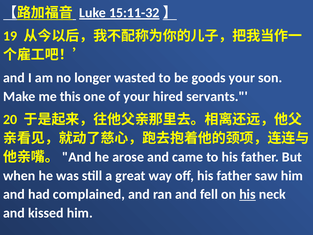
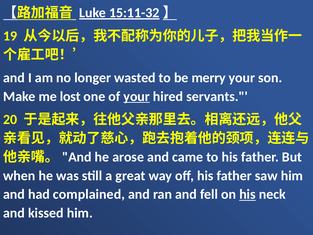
goods: goods -> merry (209, 78)
this: this -> lost (70, 96)
your underline: none -> present (137, 96)
